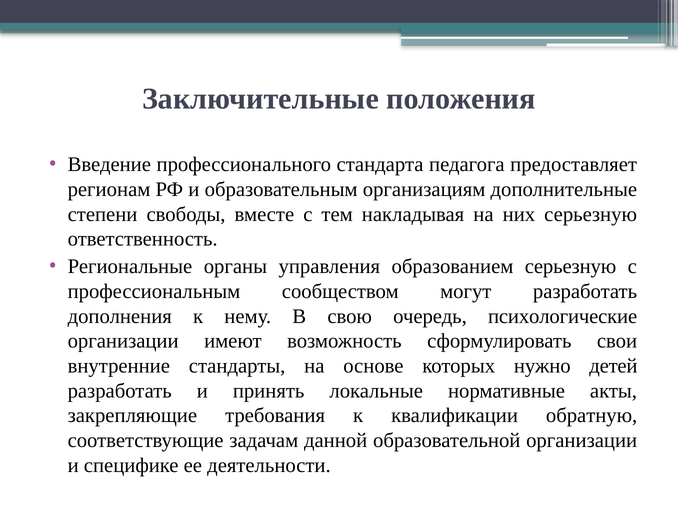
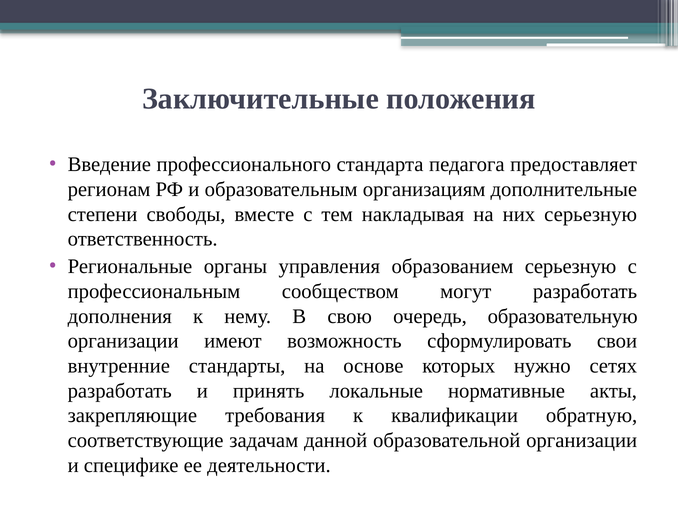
психологические: психологические -> образовательную (563, 317)
детей: детей -> сетях (613, 366)
